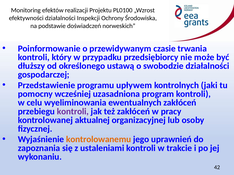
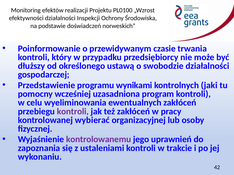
upływem: upływem -> wynikami (134, 85)
aktualnej: aktualnej -> wybierać (92, 120)
kontrolowanemu colour: orange -> purple (99, 140)
